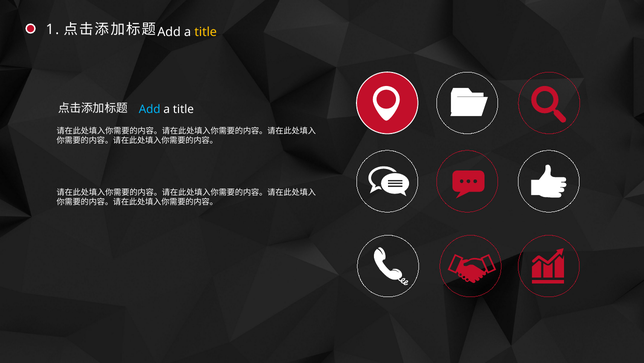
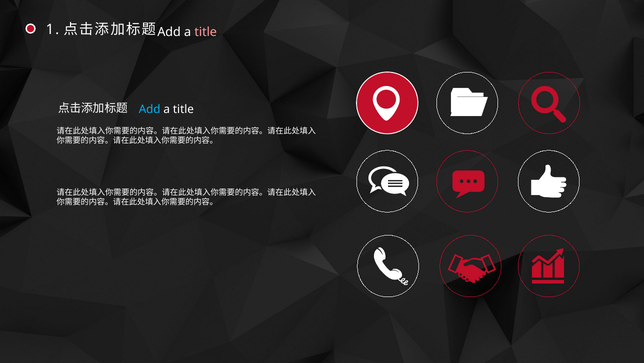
title colour: yellow -> pink (206, 32)
